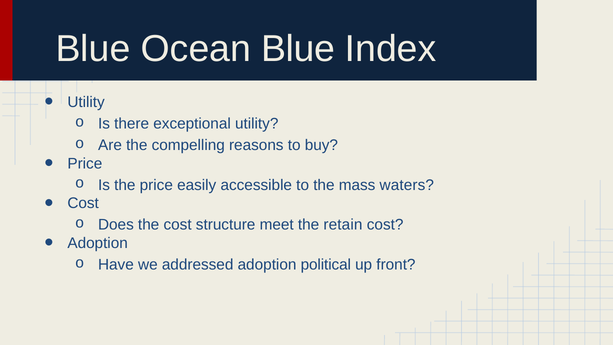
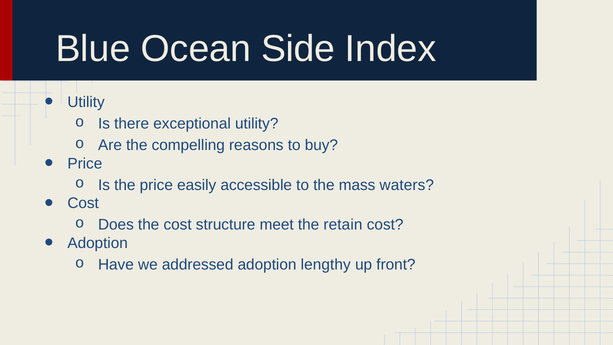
Ocean Blue: Blue -> Side (298, 49)
political: political -> lengthy (326, 265)
